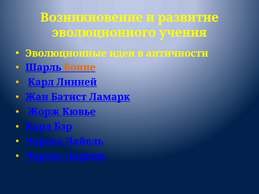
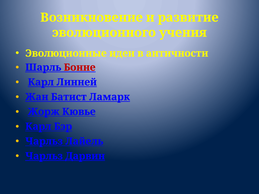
Бонне colour: orange -> red (80, 67)
